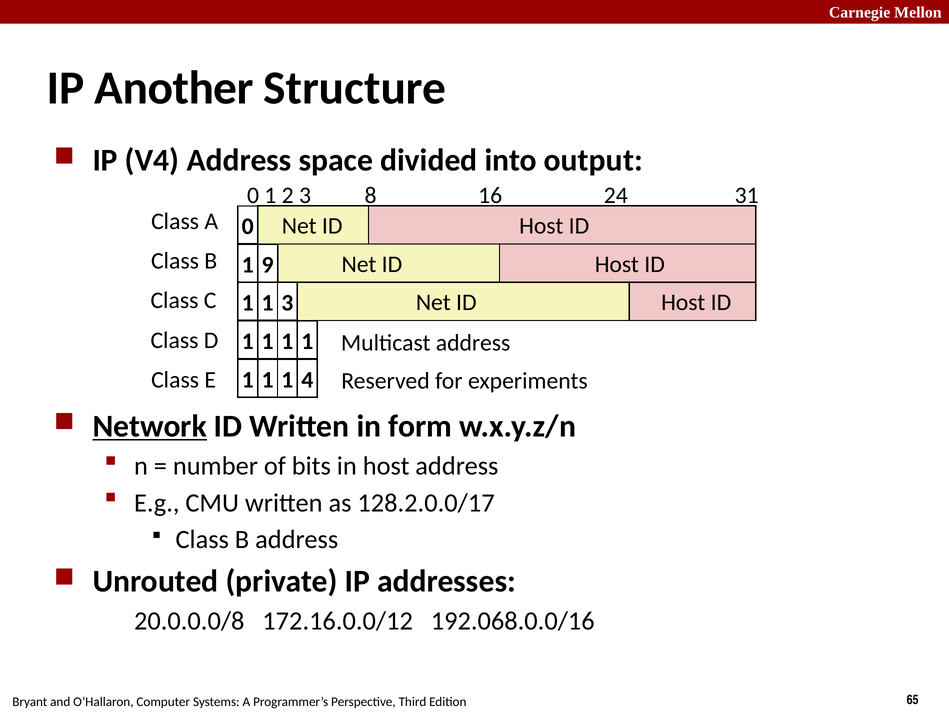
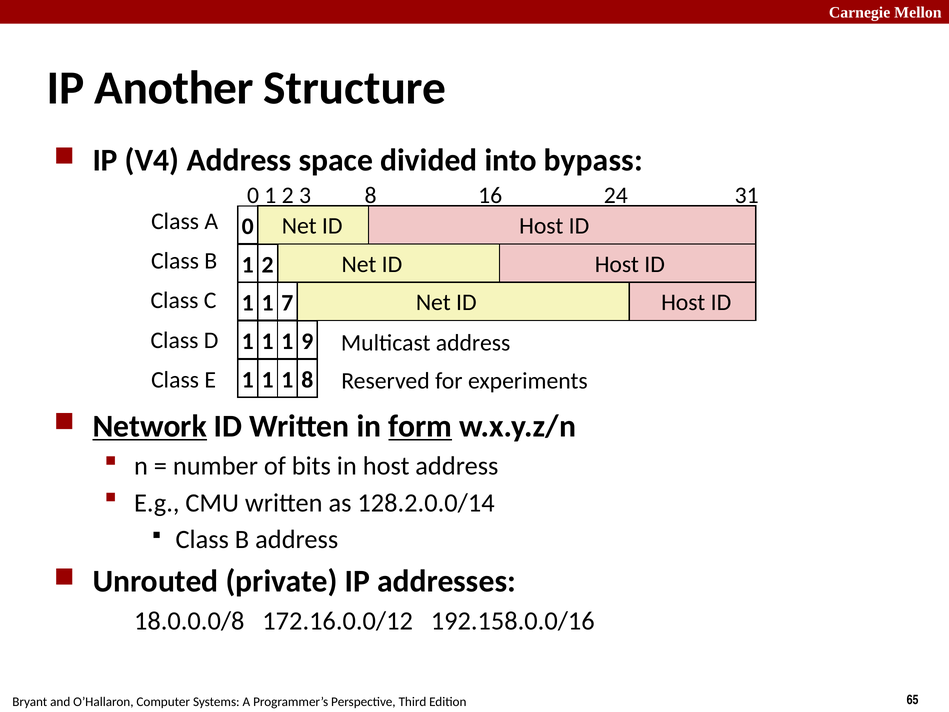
output: output -> bypass (593, 160)
9: 9 -> 2 (268, 265)
1 3: 3 -> 7 (287, 303)
1: 1 -> 9 (307, 341)
1 4: 4 -> 8 (307, 380)
form underline: none -> present (420, 426)
128.2.0.0/17: 128.2.0.0/17 -> 128.2.0.0/14 (426, 503)
20.0.0.0/8: 20.0.0.0/8 -> 18.0.0.0/8 (189, 621)
192.068.0.0/16: 192.068.0.0/16 -> 192.158.0.0/16 (513, 621)
